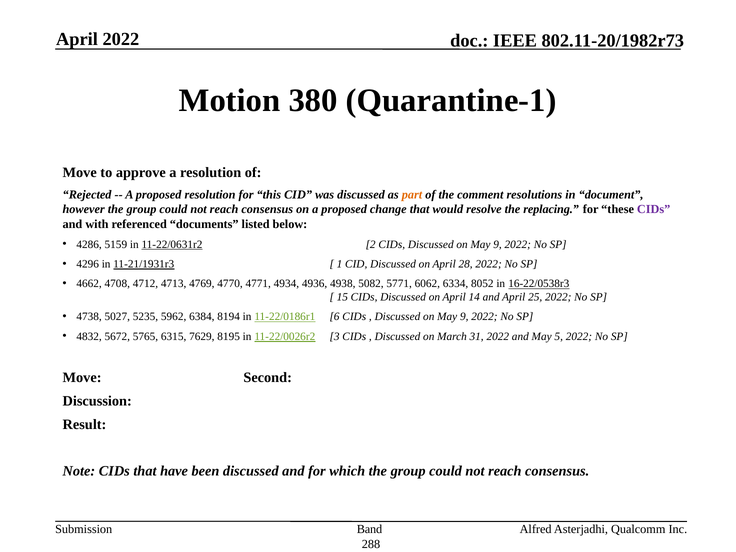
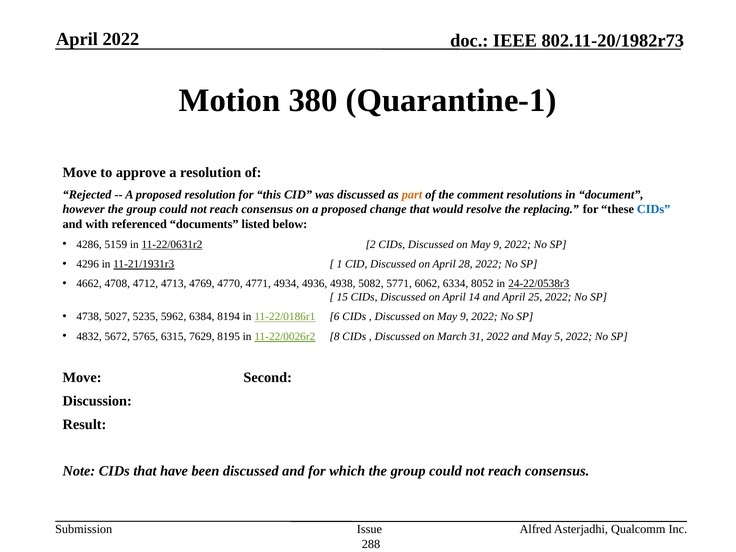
CIDs colour: purple -> blue (654, 209)
16-22/0538r3: 16-22/0538r3 -> 24-22/0538r3 (539, 284)
3: 3 -> 8 (335, 336)
Band: Band -> Issue (369, 529)
